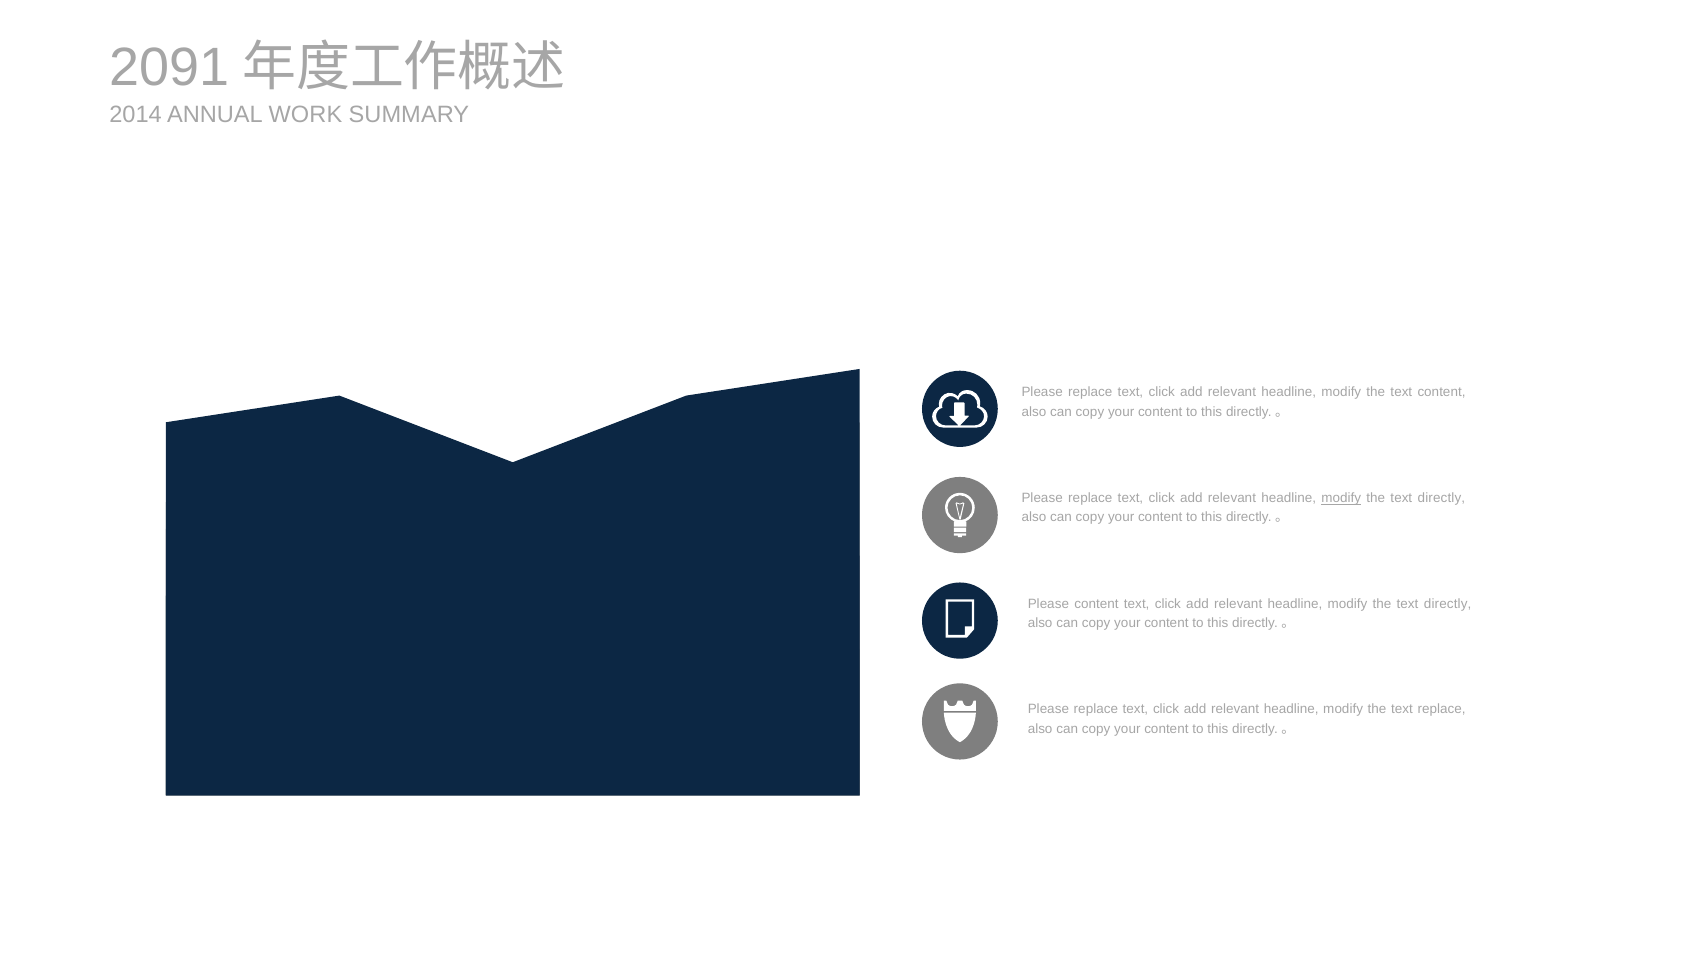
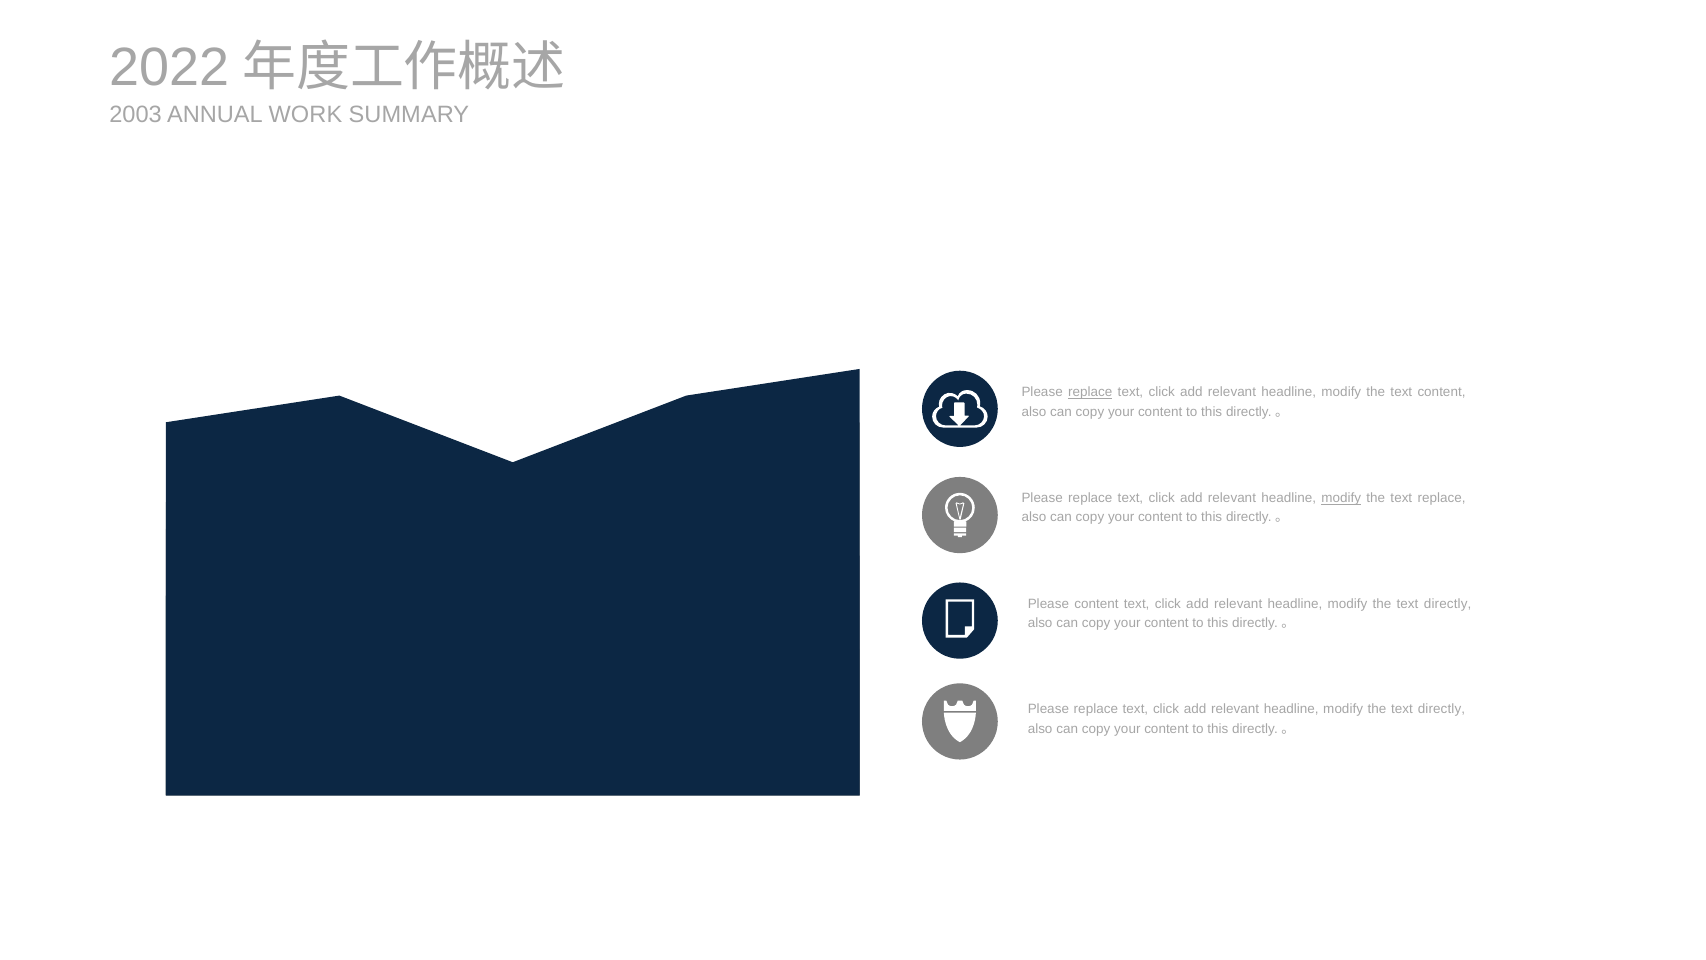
2091: 2091 -> 2022 (169, 67)
2014: 2014 -> 2003 (136, 114)
replace underline: none -> present (1090, 392)
directly: directly -> replace (1442, 498)
replace: replace -> directly (1441, 709)
